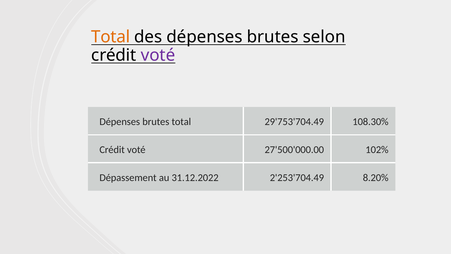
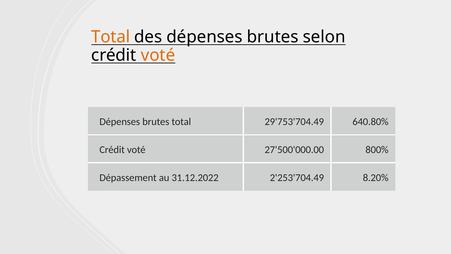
voté colour: purple -> orange (158, 55)
108.30%: 108.30% -> 640.80% (370, 122)
102%: 102% -> 800% (377, 150)
